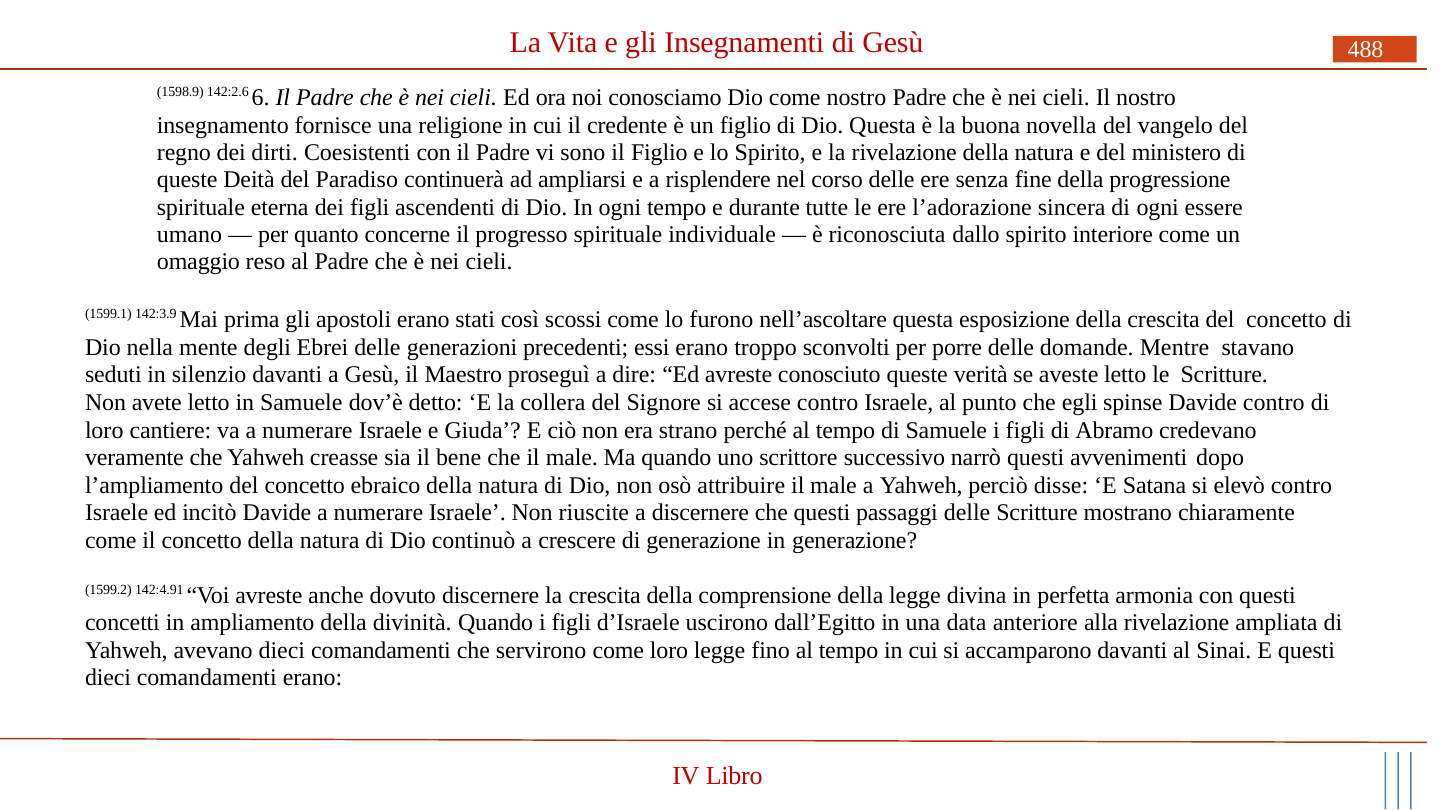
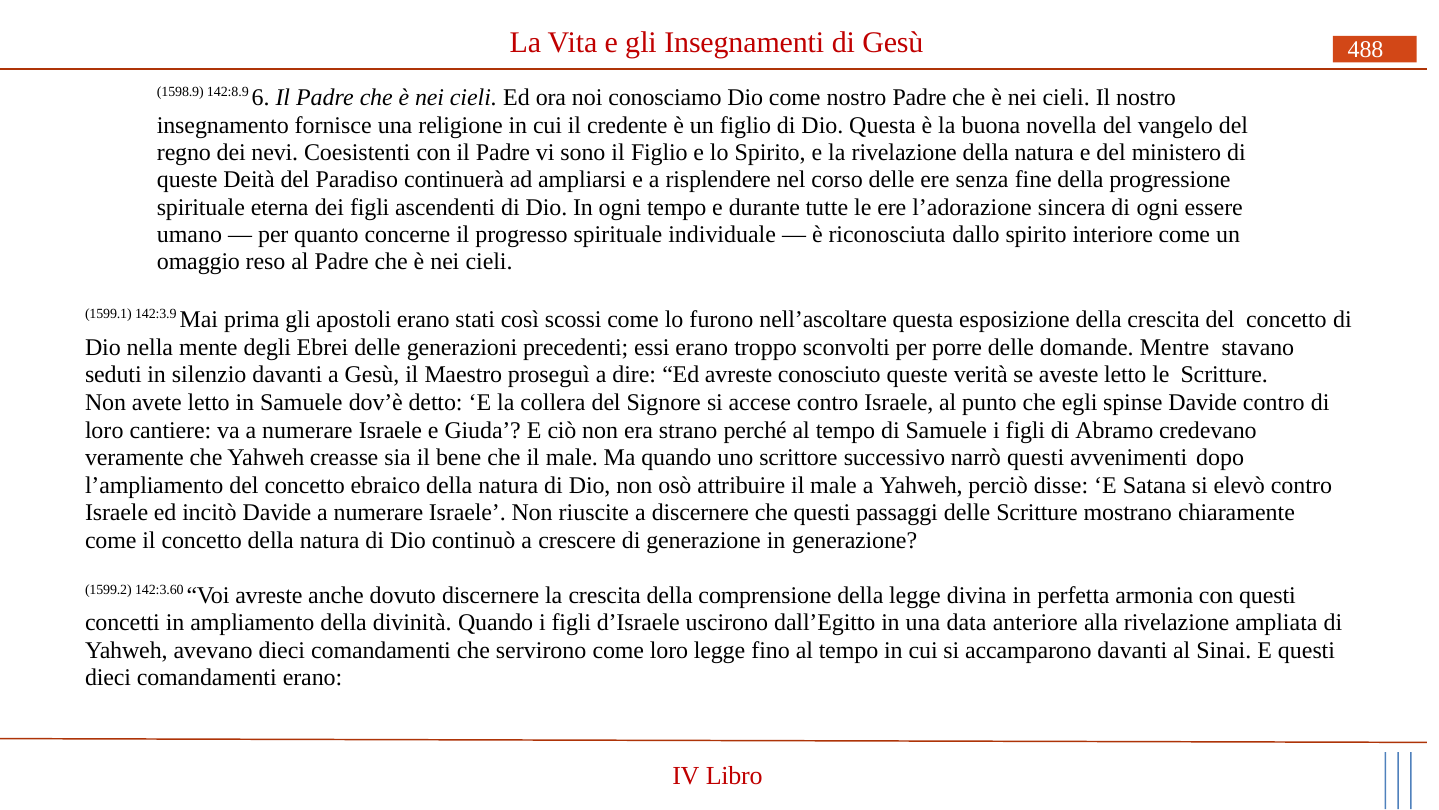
142:2.6: 142:2.6 -> 142:8.9 (228, 92)
dirti: dirti -> nevi (275, 153)
142:4.91: 142:4.91 -> 142:3.60 (159, 590)
